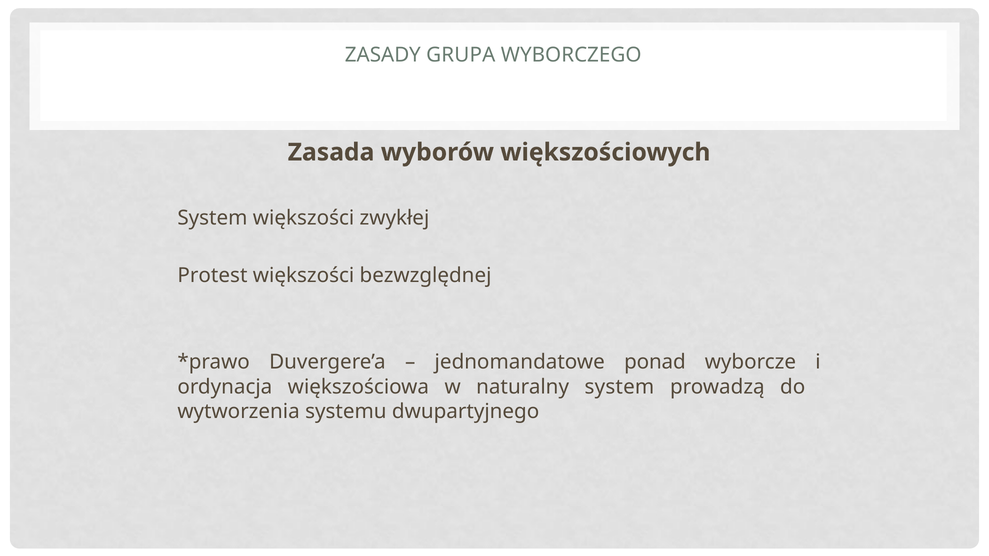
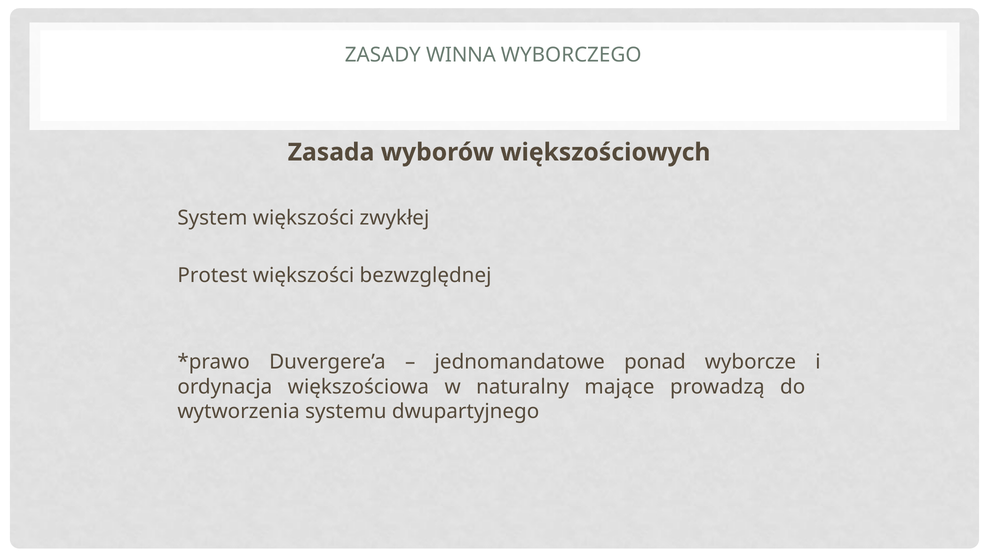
GRUPA: GRUPA -> WINNA (461, 55)
naturalny system: system -> mające (619, 387)
